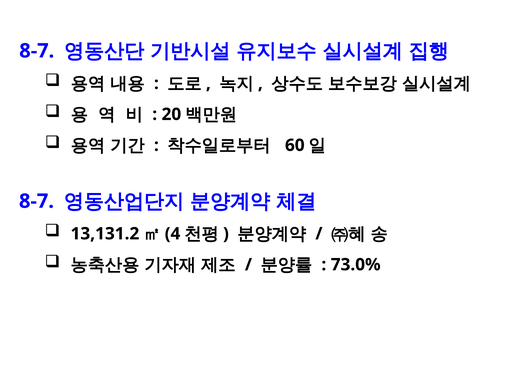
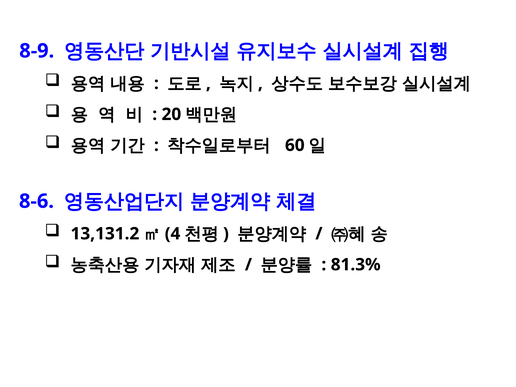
8-7: 8-7 -> 8-9 (37, 51)
8-7: 8-7 -> 8-6 (36, 201)
73.0%: 73.0% -> 81.3% (356, 265)
